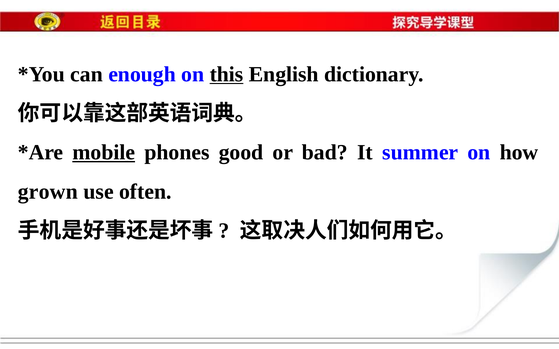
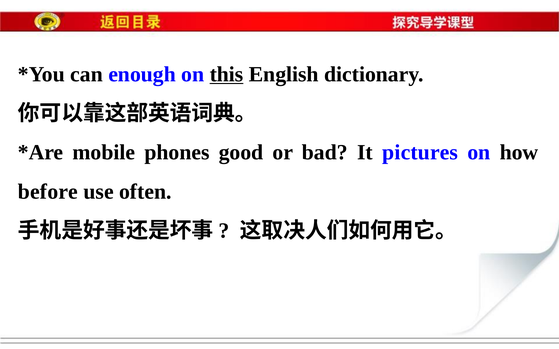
mobile underline: present -> none (104, 153)
summer: summer -> pictures (420, 153)
grown: grown -> before (48, 192)
